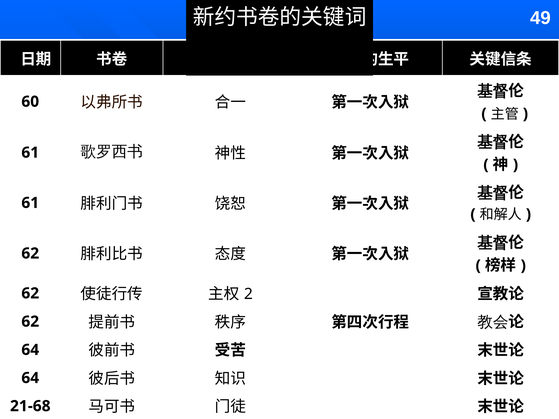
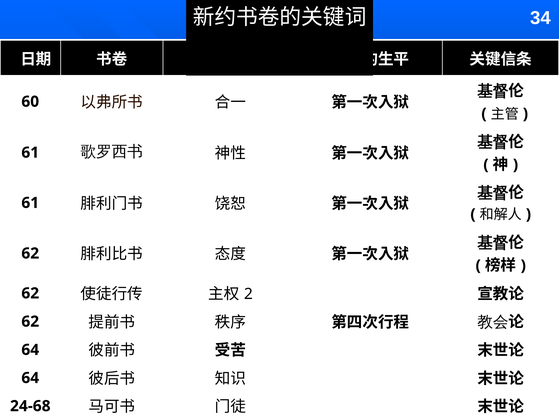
49: 49 -> 34 (541, 18)
21-68: 21-68 -> 24-68 (30, 406)
